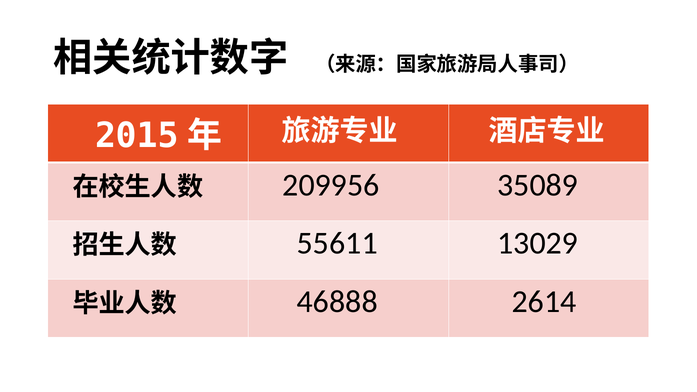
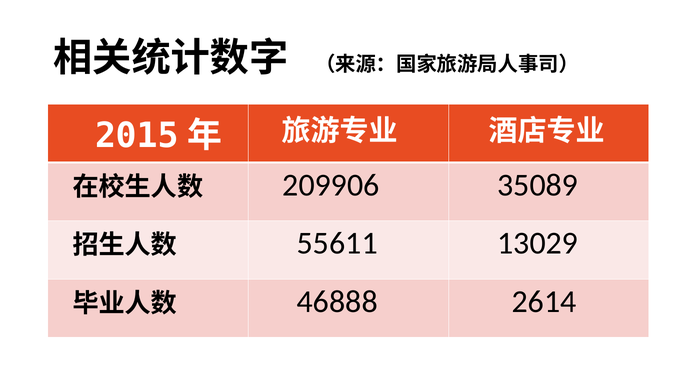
209956: 209956 -> 209906 (331, 185)
